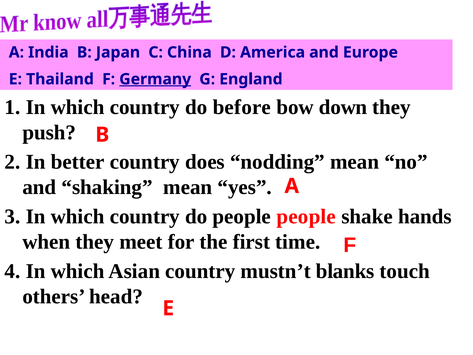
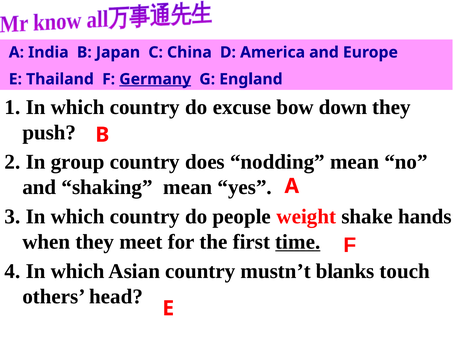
before: before -> excuse (242, 107)
better: better -> group (78, 162)
people people: people -> weight (306, 216)
time underline: none -> present (298, 242)
